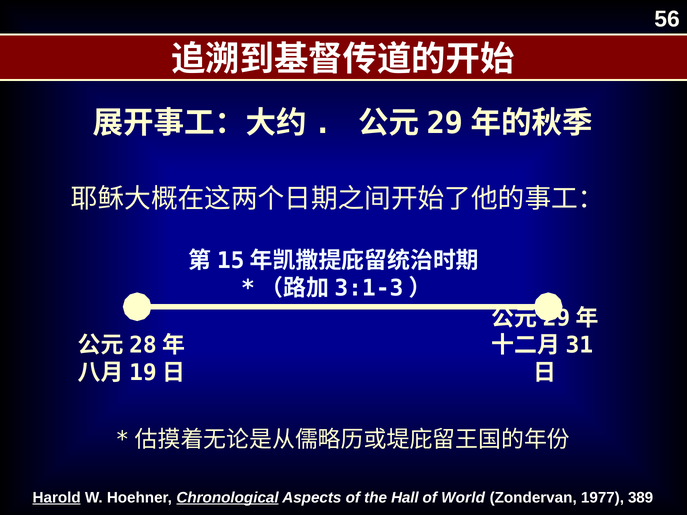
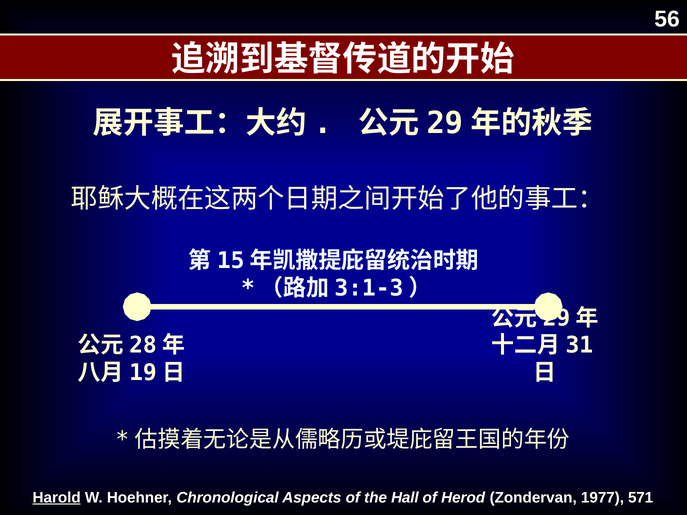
Chronological underline: present -> none (228, 498)
World: World -> Herod (463, 498)
389: 389 -> 571 (641, 498)
